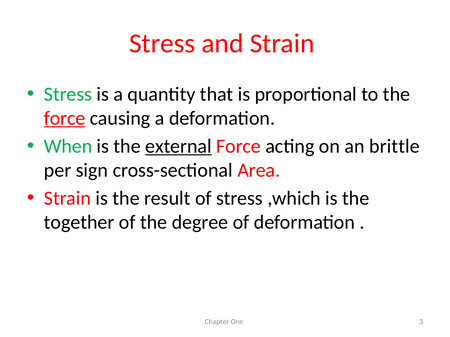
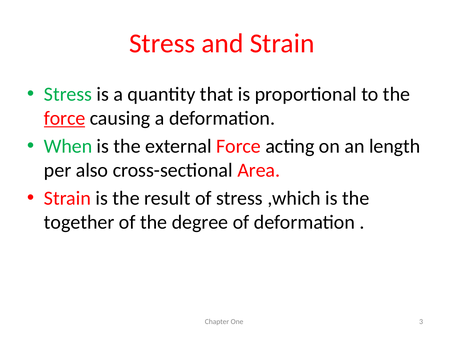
external underline: present -> none (178, 146)
brittle: brittle -> length (395, 146)
sign: sign -> also (92, 170)
